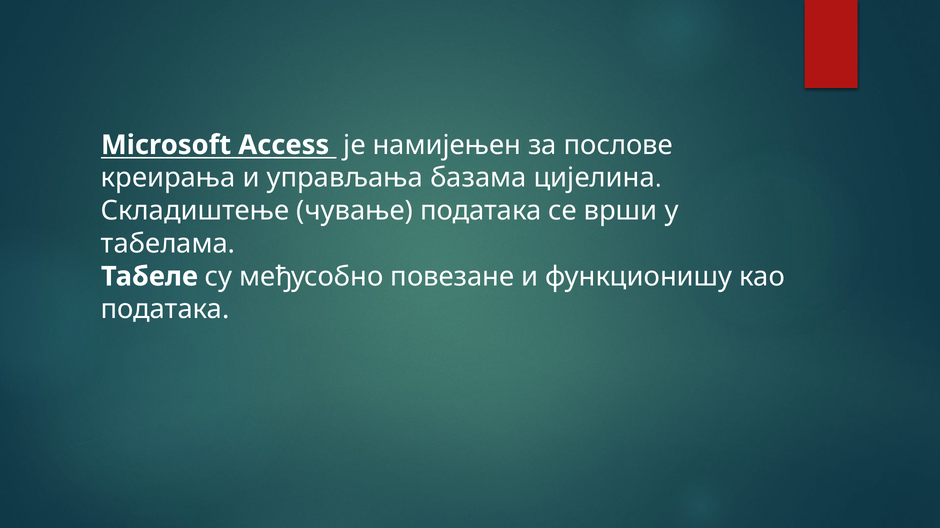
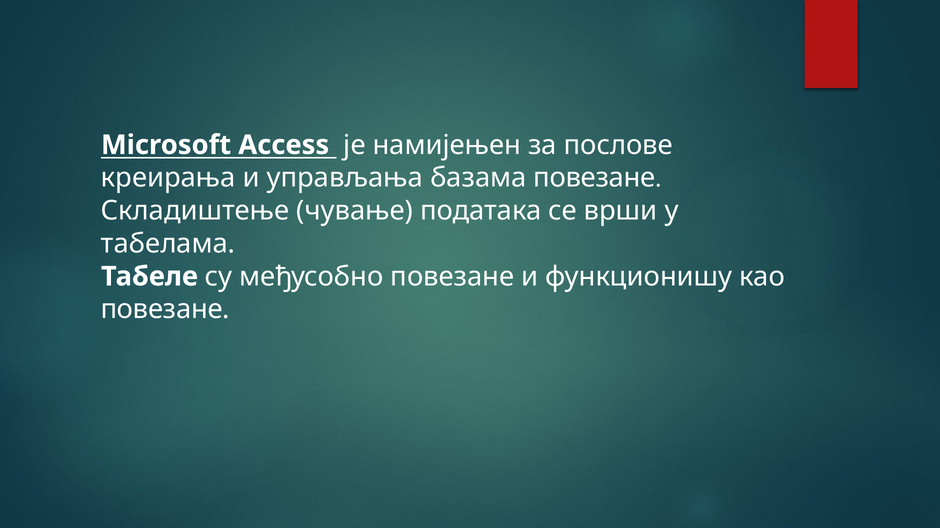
базама цијелина: цијелина -> повезане (594, 178)
података: података -> повезане (165, 310)
